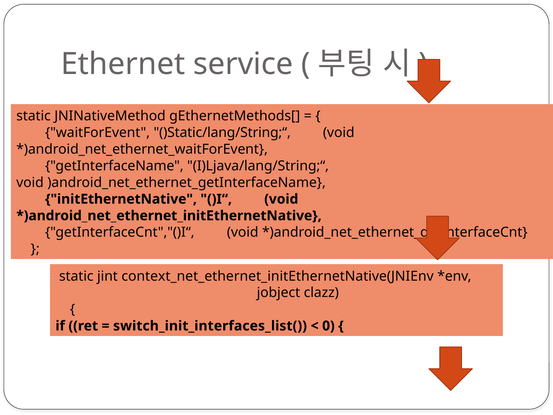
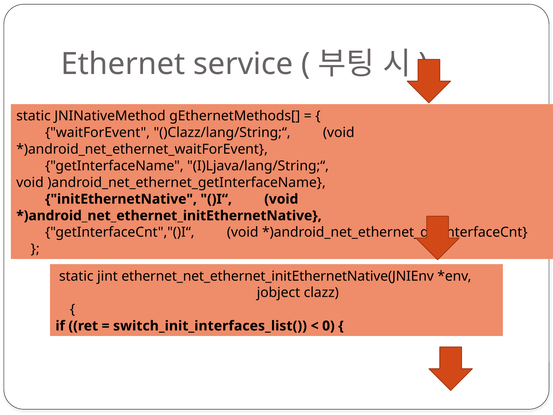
)Static/lang/String;“: )Static/lang/String;“ -> )Clazz/lang/String;“ (222, 133)
context_net_ethernet_initEthernetNative(JNIEnv: context_net_ethernet_initEthernetNative(JNIEnv -> ethernet_net_ethernet_initEthernetNative(JNIEnv (278, 276)
